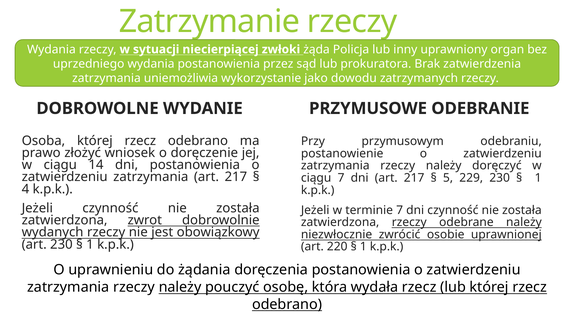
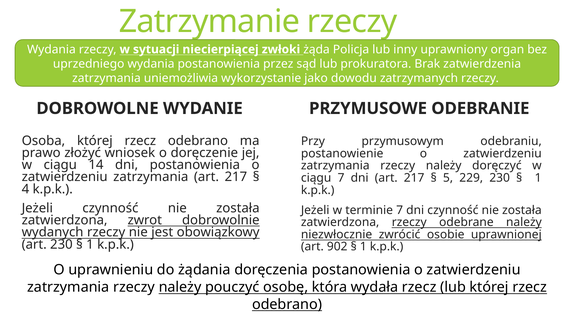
220: 220 -> 902 (337, 247)
